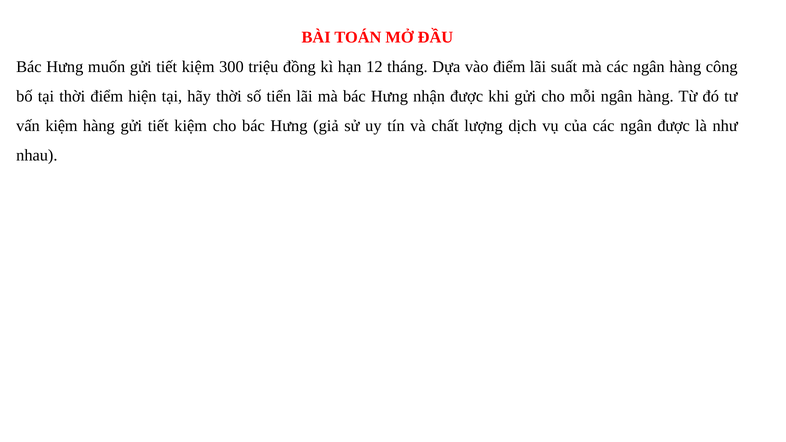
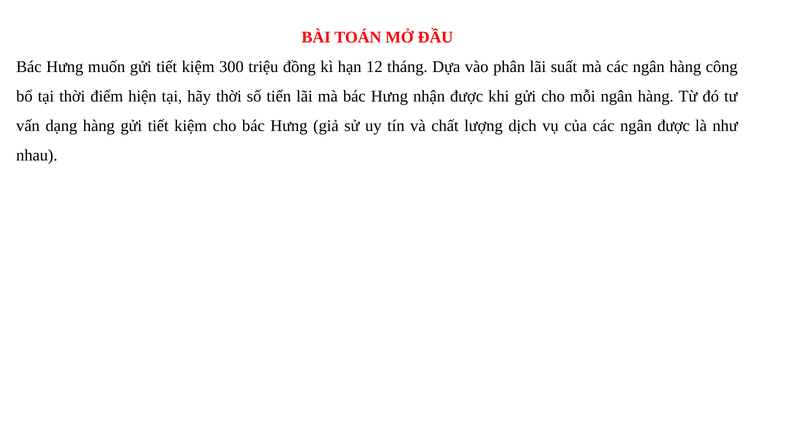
vào điểm: điểm -> phân (509, 67)
vấn kiệm: kiệm -> dạng (61, 126)
